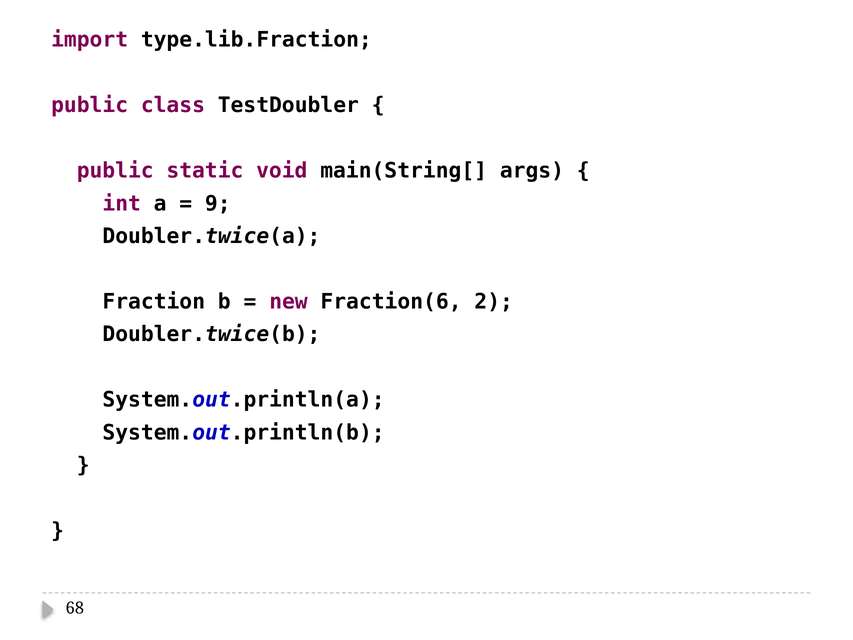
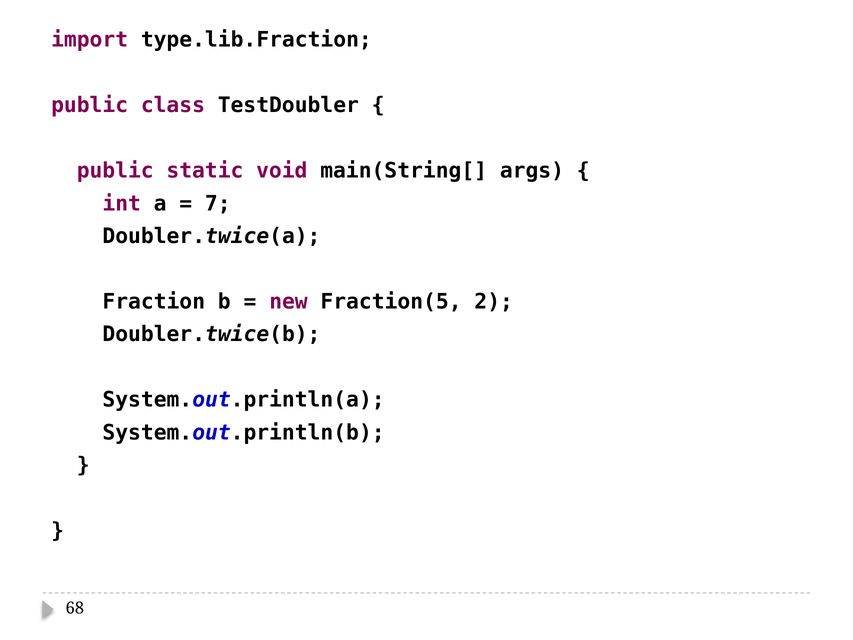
9: 9 -> 7 (218, 203)
Fraction(6: Fraction(6 -> Fraction(5 (391, 302)
